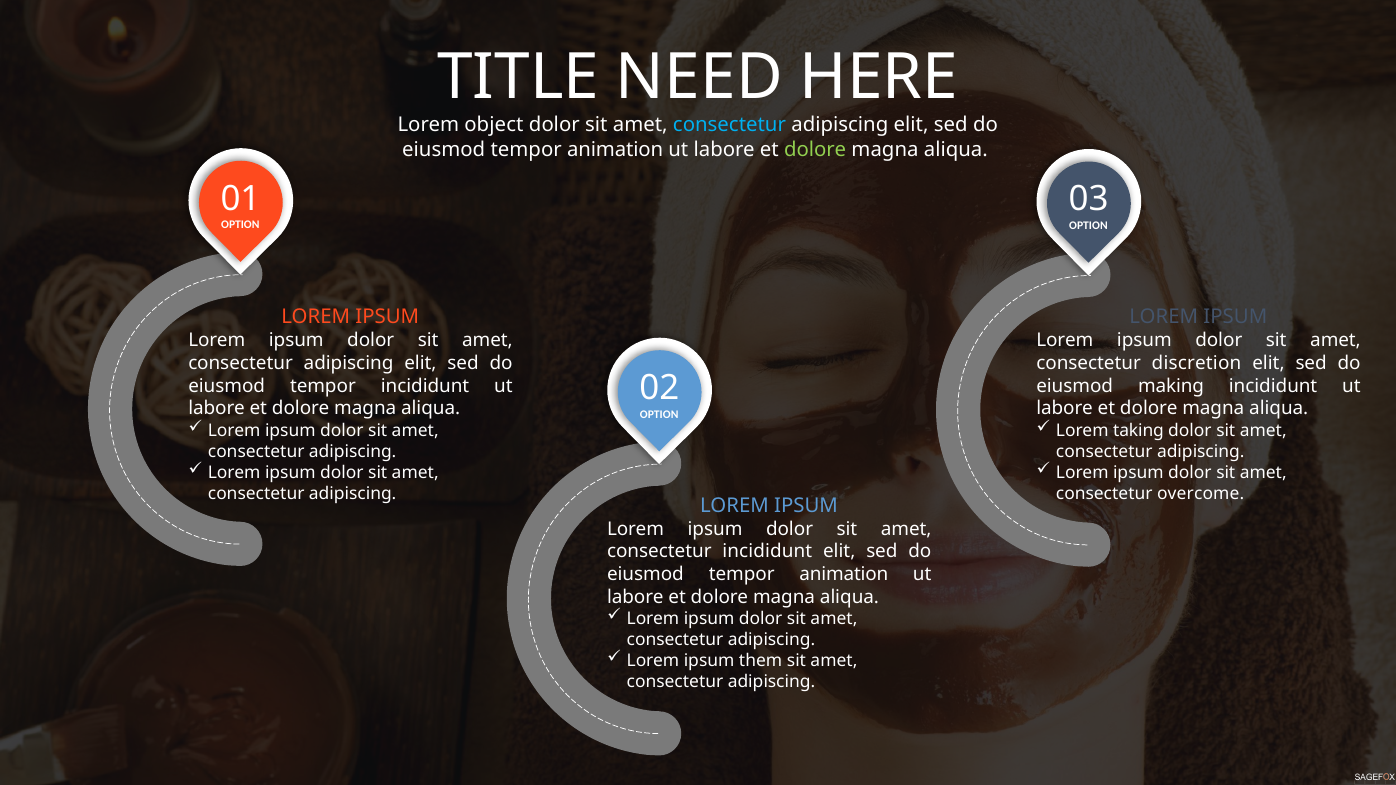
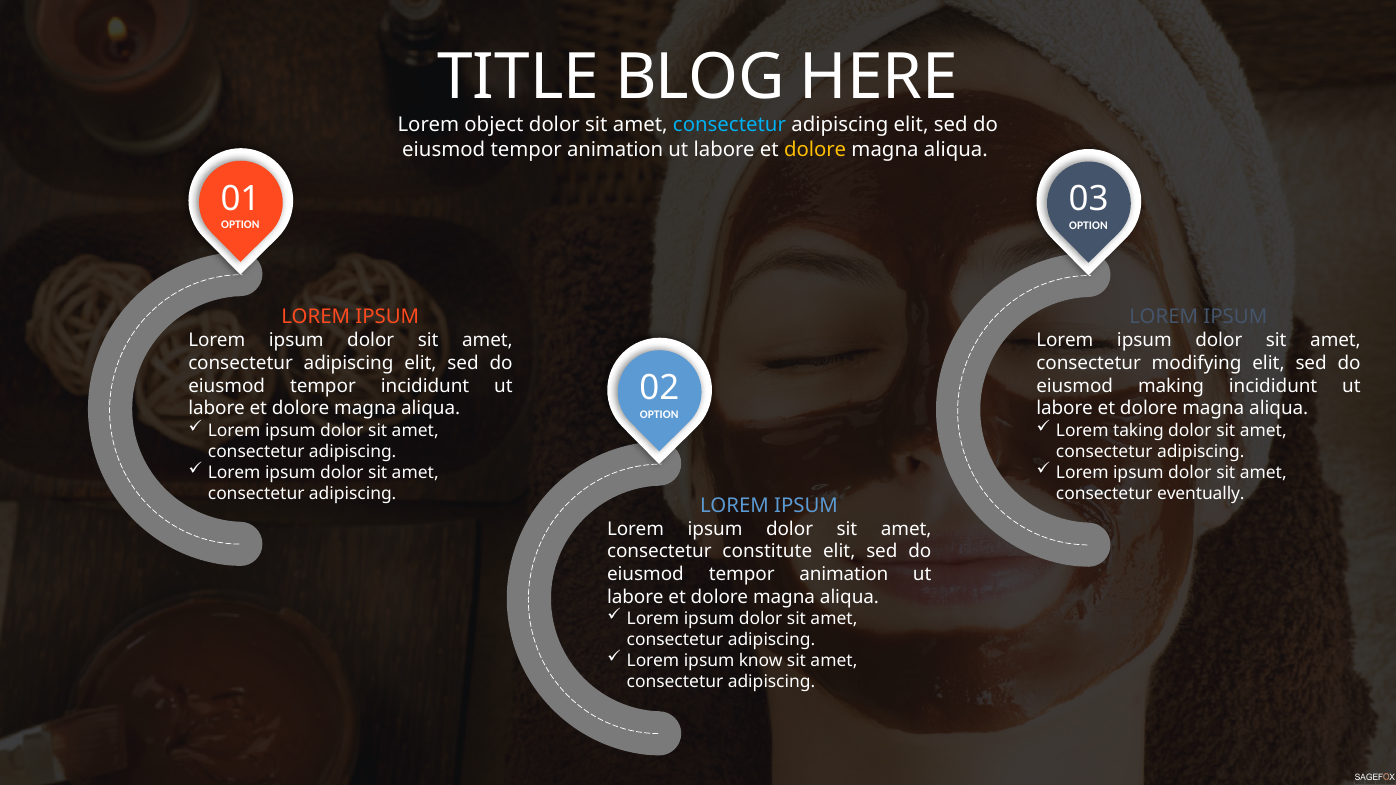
NEED: NEED -> BLOG (700, 78)
dolore colour: light green -> yellow (815, 150)
discretion: discretion -> modifying (1197, 363)
overcome: overcome -> eventually (1201, 493)
incididunt: incididunt -> constitute (767, 552)
them: them -> know (761, 661)
